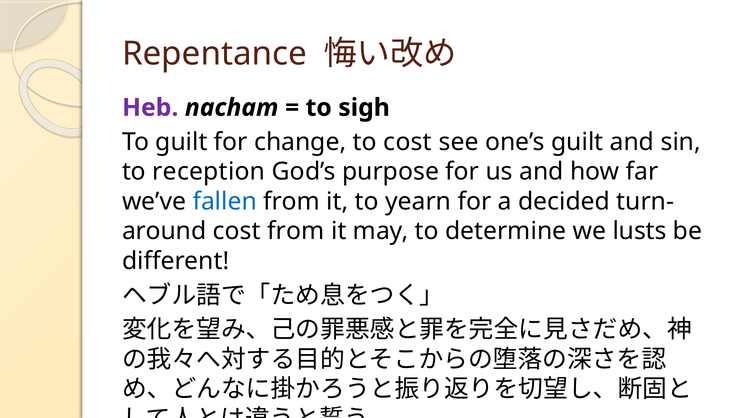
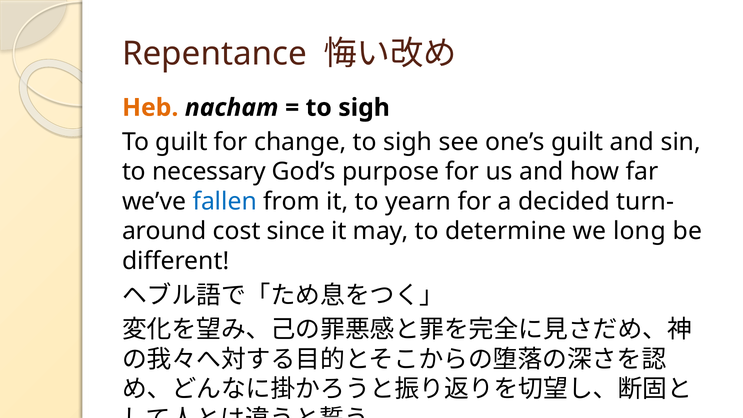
Heb colour: purple -> orange (150, 108)
change to cost: cost -> sigh (408, 142)
reception: reception -> necessary (209, 172)
cost from: from -> since (296, 231)
lusts: lusts -> long (639, 231)
